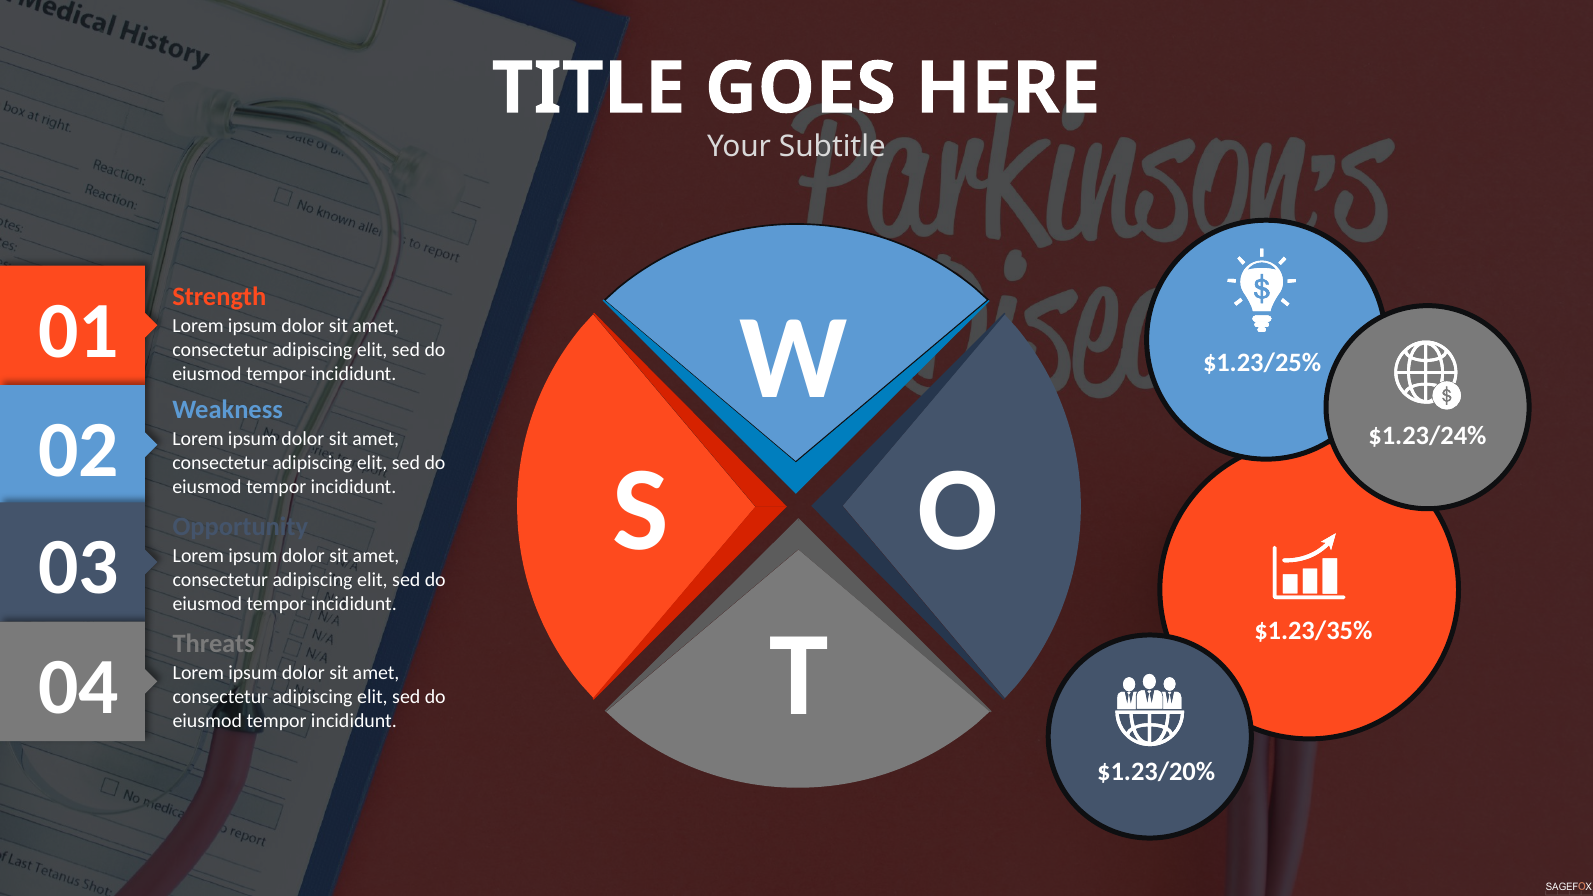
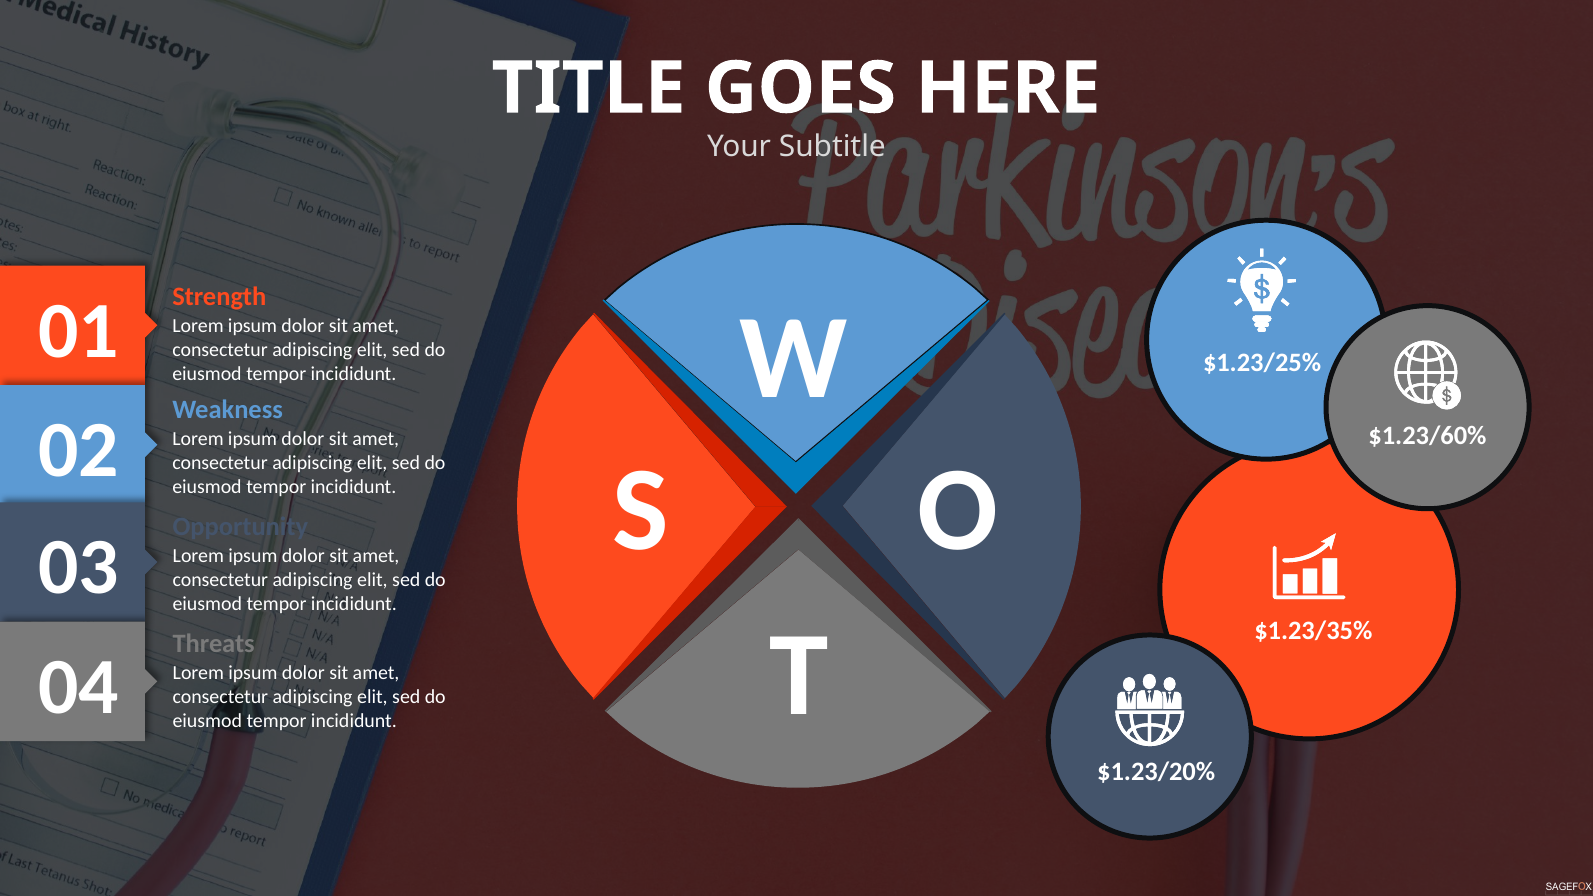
$1.23/24%: $1.23/24% -> $1.23/60% (1428, 436)
